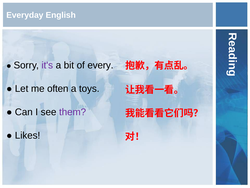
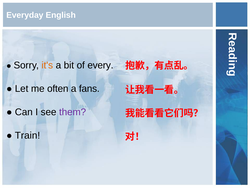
it's colour: purple -> orange (47, 65)
toys: toys -> fans (89, 88)
Likes: Likes -> Train (27, 135)
